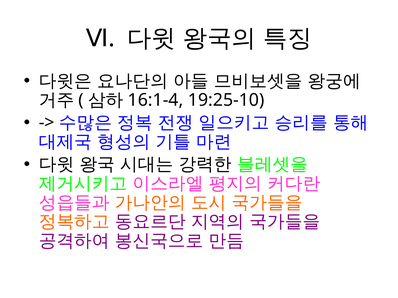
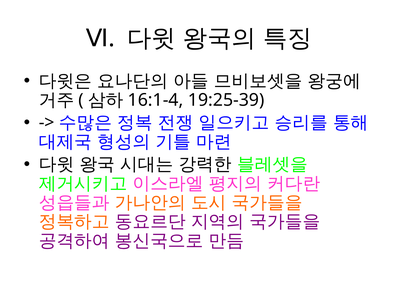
19:25-10: 19:25-10 -> 19:25-39 (226, 100)
